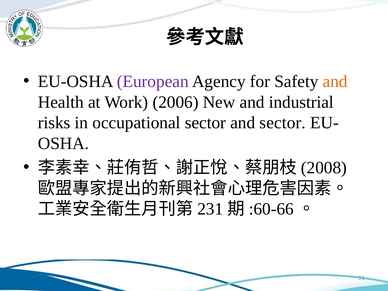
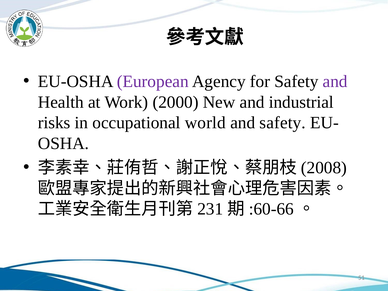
and colour: orange -> purple (335, 81)
2006: 2006 -> 2000 (176, 102)
occupational sector: sector -> world (205, 123)
and sector: sector -> safety (283, 123)
